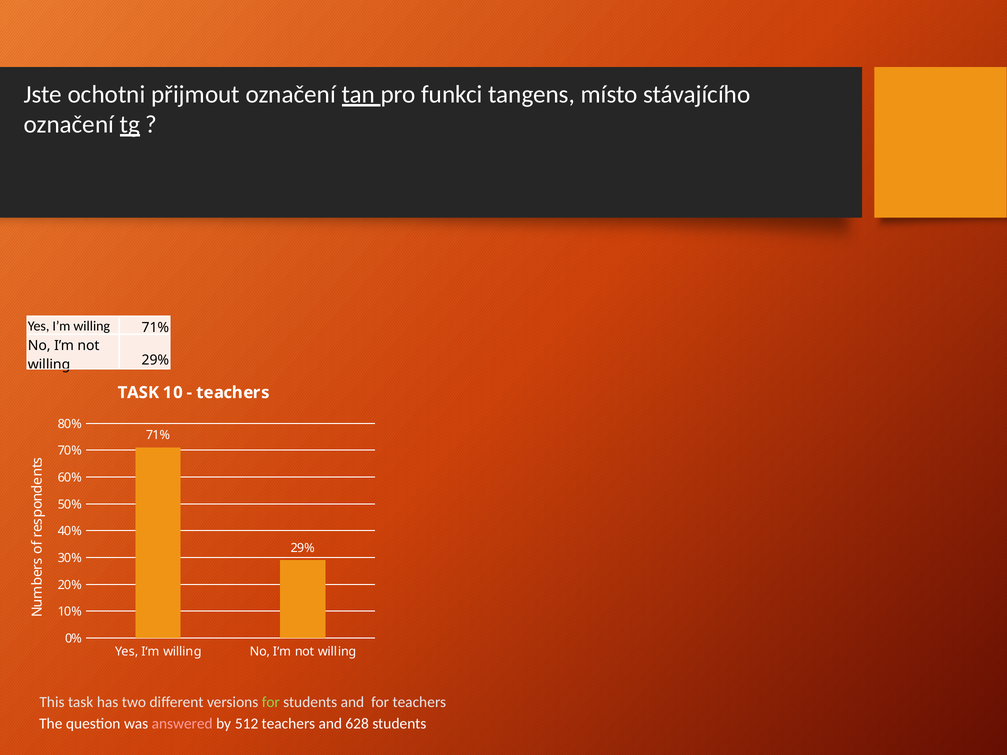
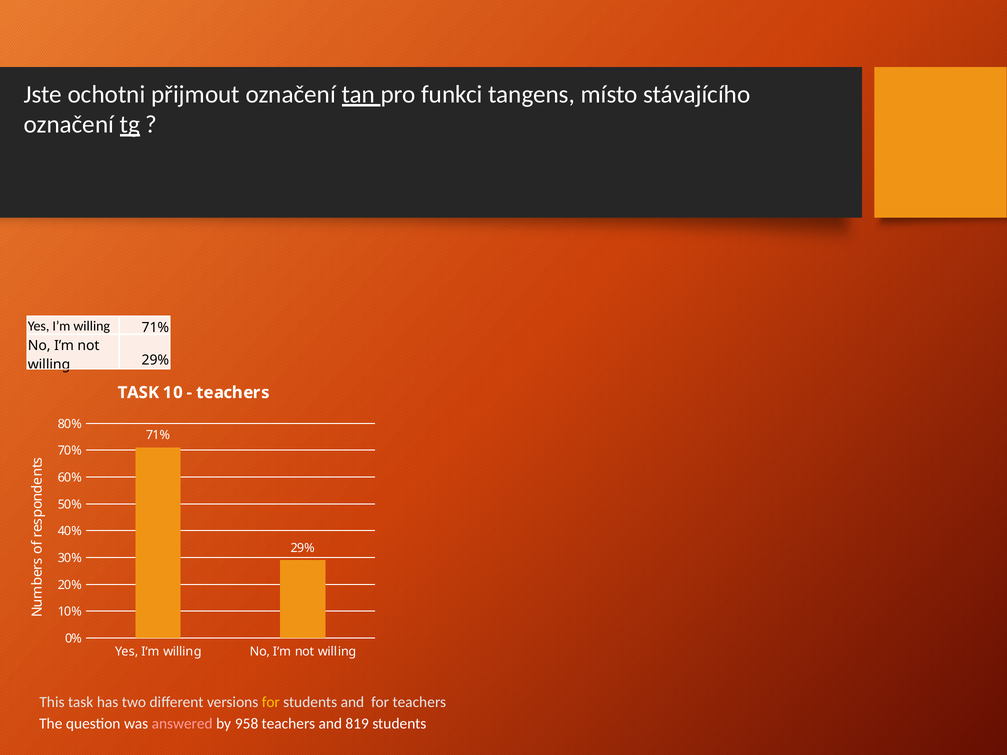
for colour: light green -> yellow (271, 702)
512: 512 -> 958 (247, 724)
628: 628 -> 819 (357, 724)
